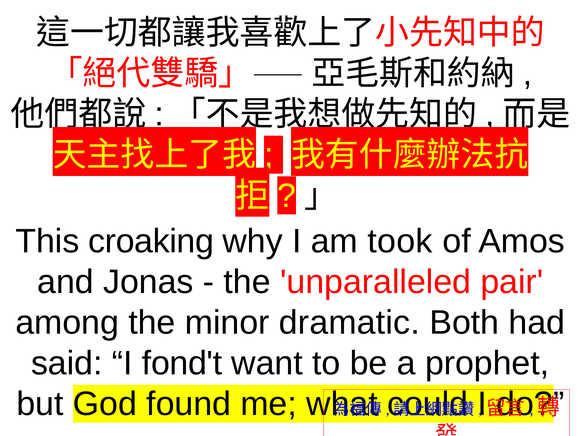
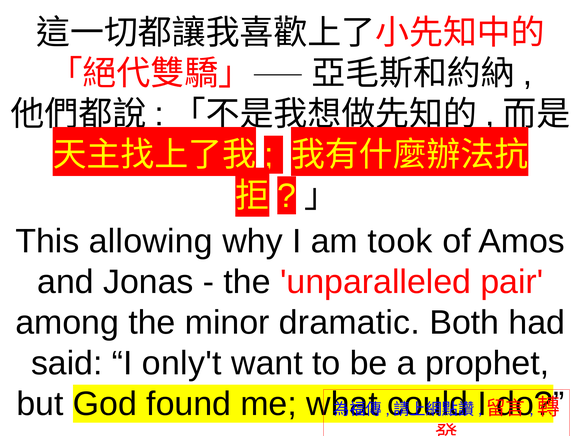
croaking: croaking -> allowing (151, 241)
fond't: fond't -> only't (182, 363)
